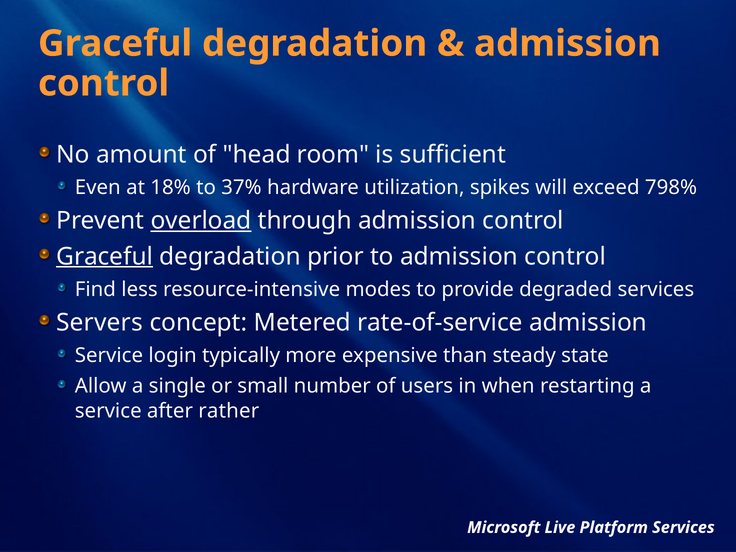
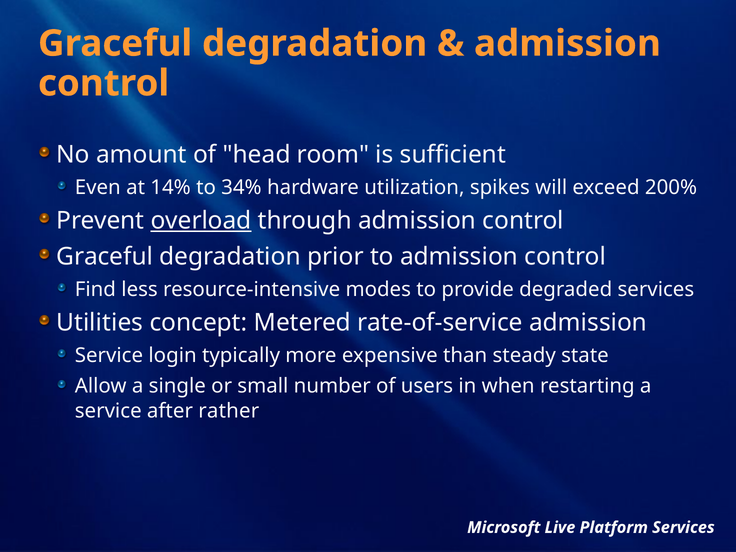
18%: 18% -> 14% (171, 187)
37%: 37% -> 34% (241, 187)
798%: 798% -> 200% (671, 187)
Graceful underline: present -> none (105, 256)
Servers: Servers -> Utilities (100, 323)
